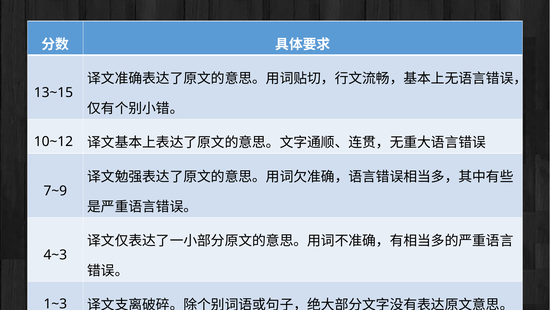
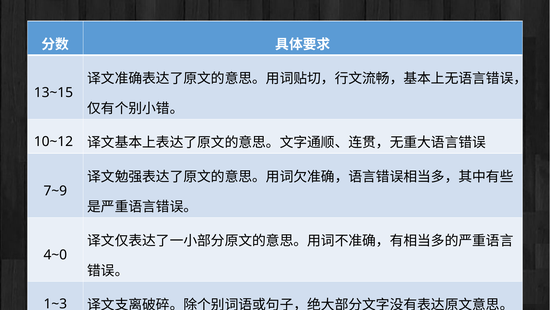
4~3: 4~3 -> 4~0 (55, 254)
